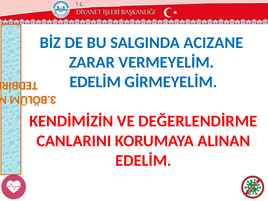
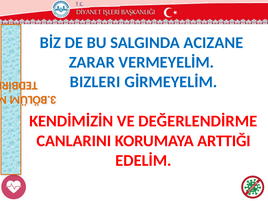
EDELİM: EDELİM -> BIZLERI (95, 82)
ALINAN: ALINAN -> ARTTIĞI (224, 141)
